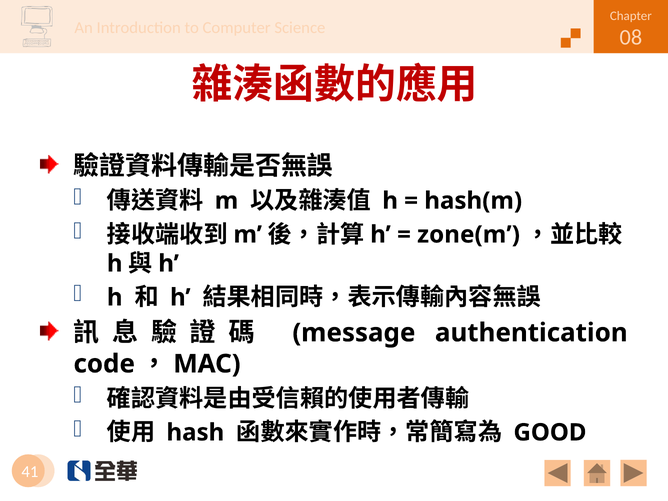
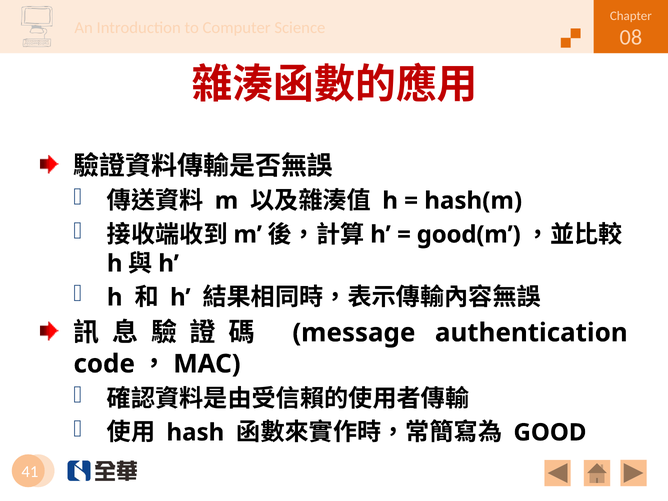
zone(m: zone(m -> good(m (469, 235)
